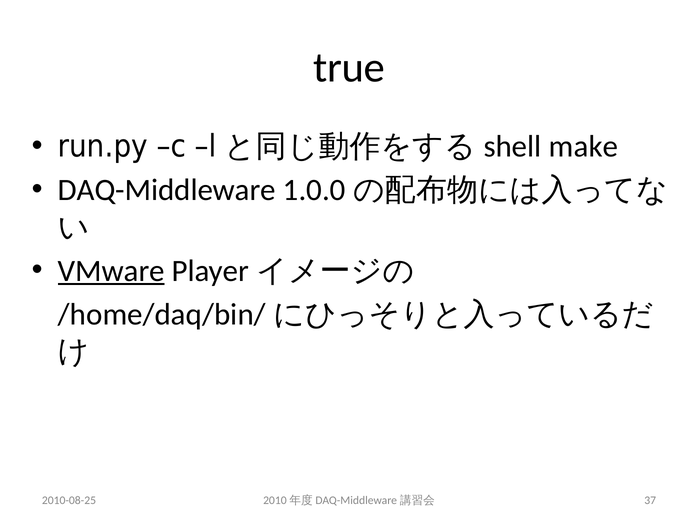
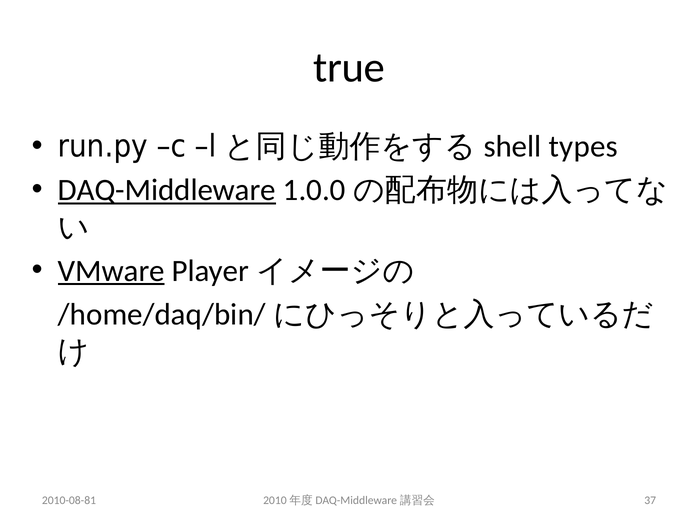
make: make -> types (583, 146)
DAQ-Middleware underline: none -> present (167, 190)
2010-08-25: 2010-08-25 -> 2010-08-81 (69, 500)
